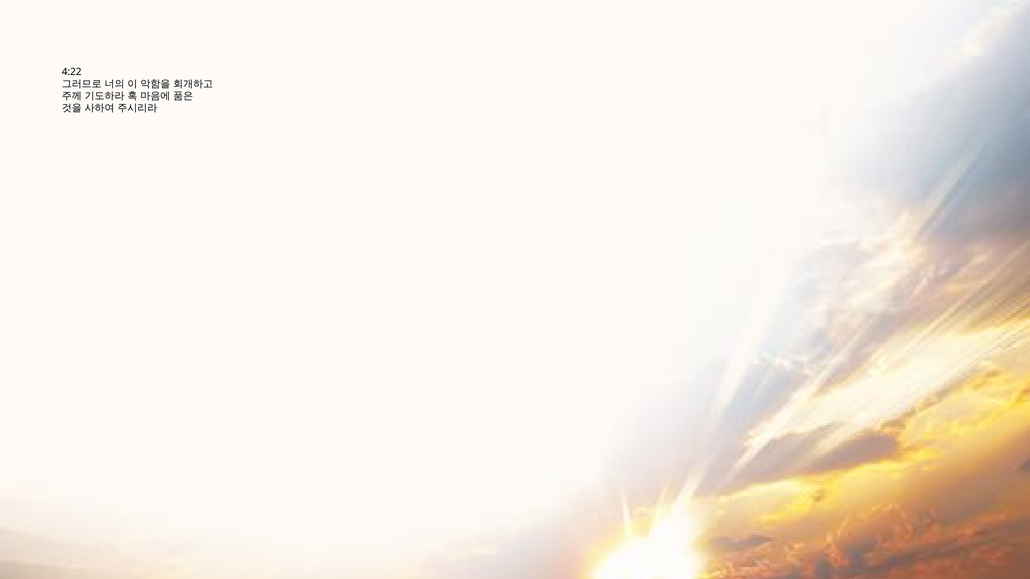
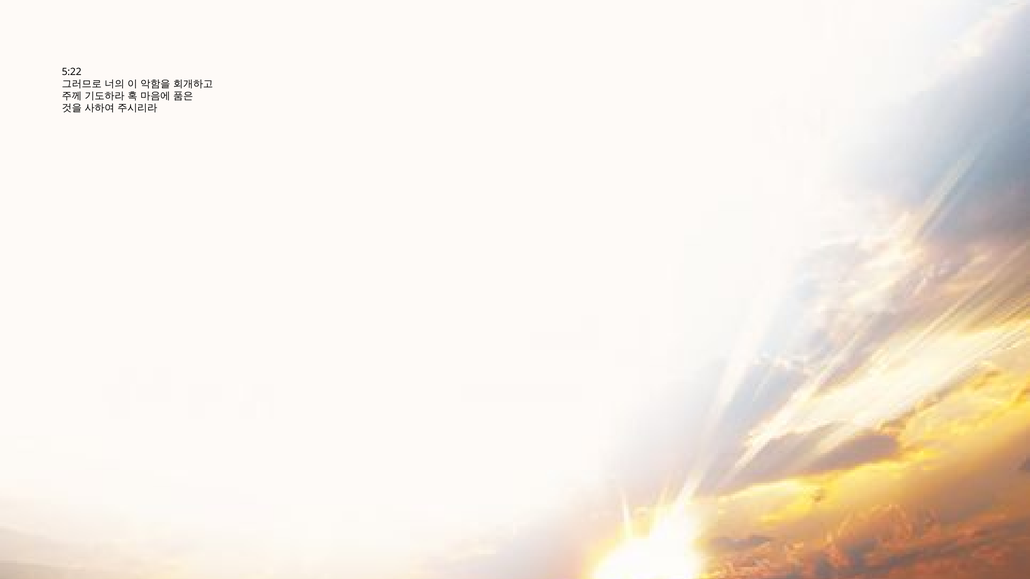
4:22: 4:22 -> 5:22 (72, 72)
